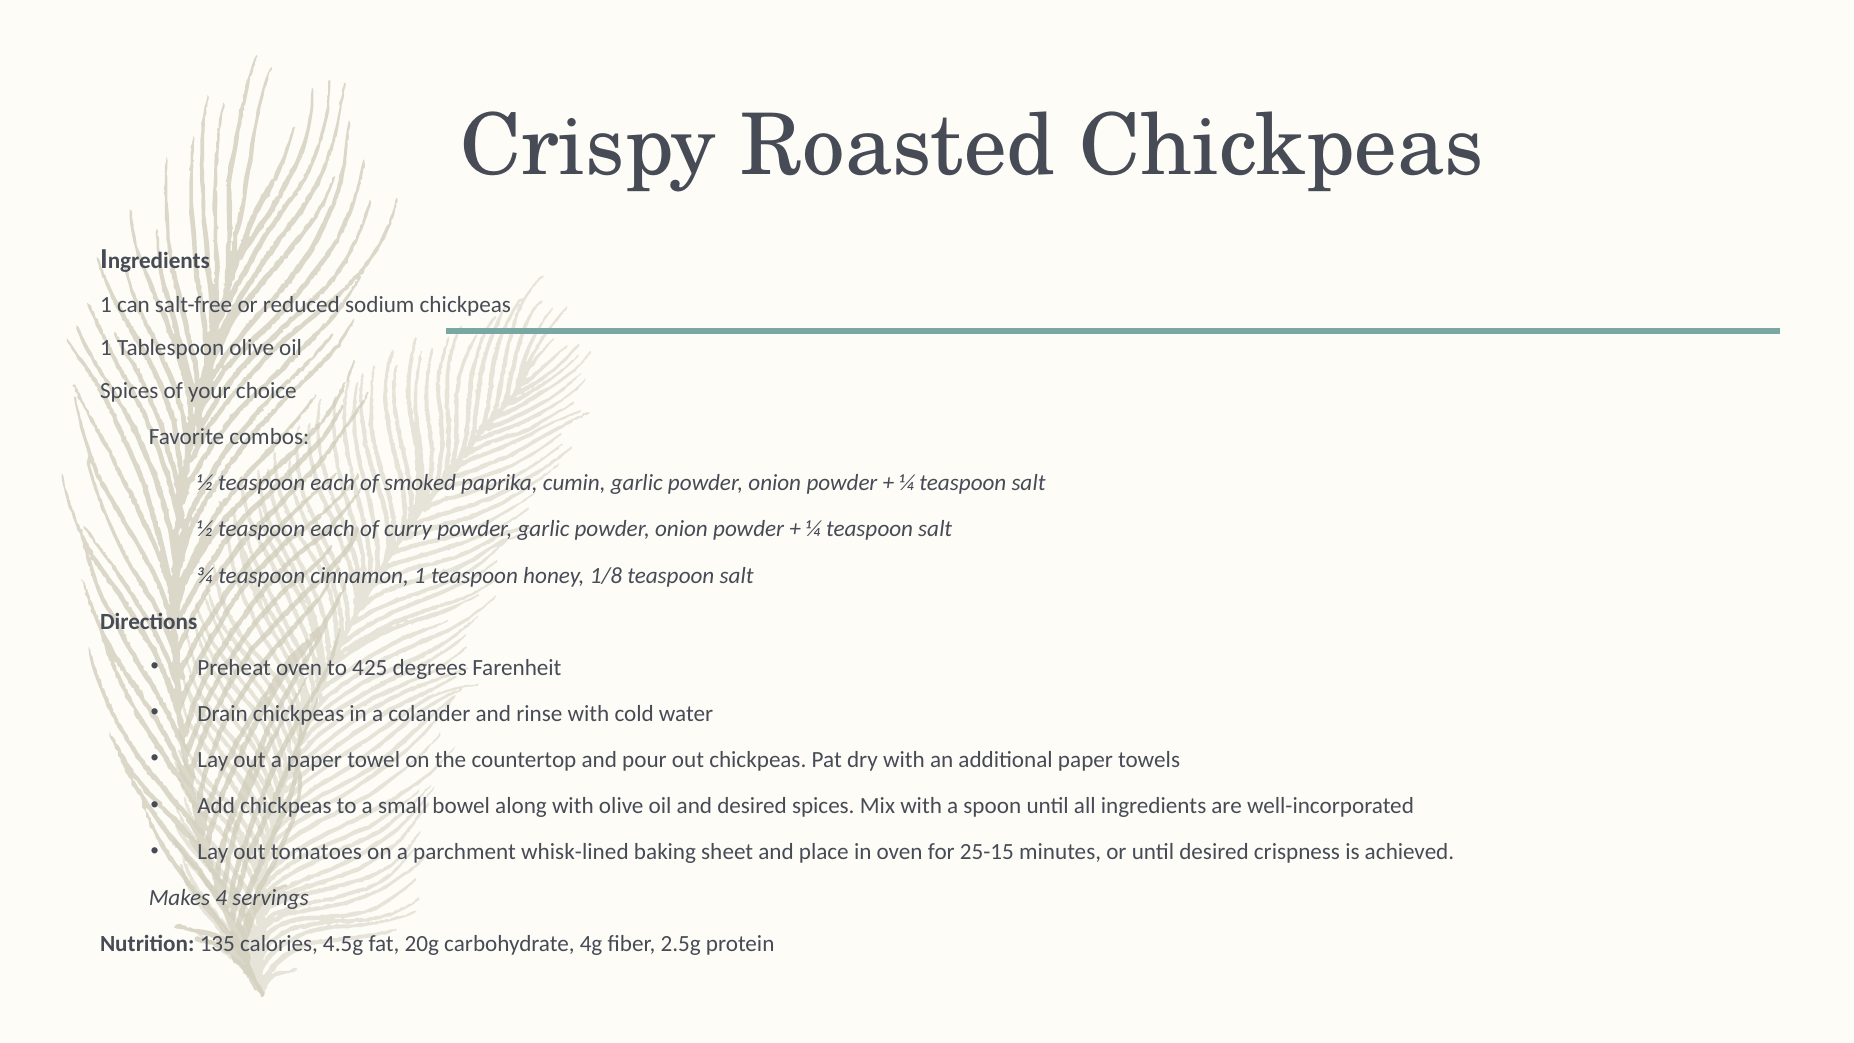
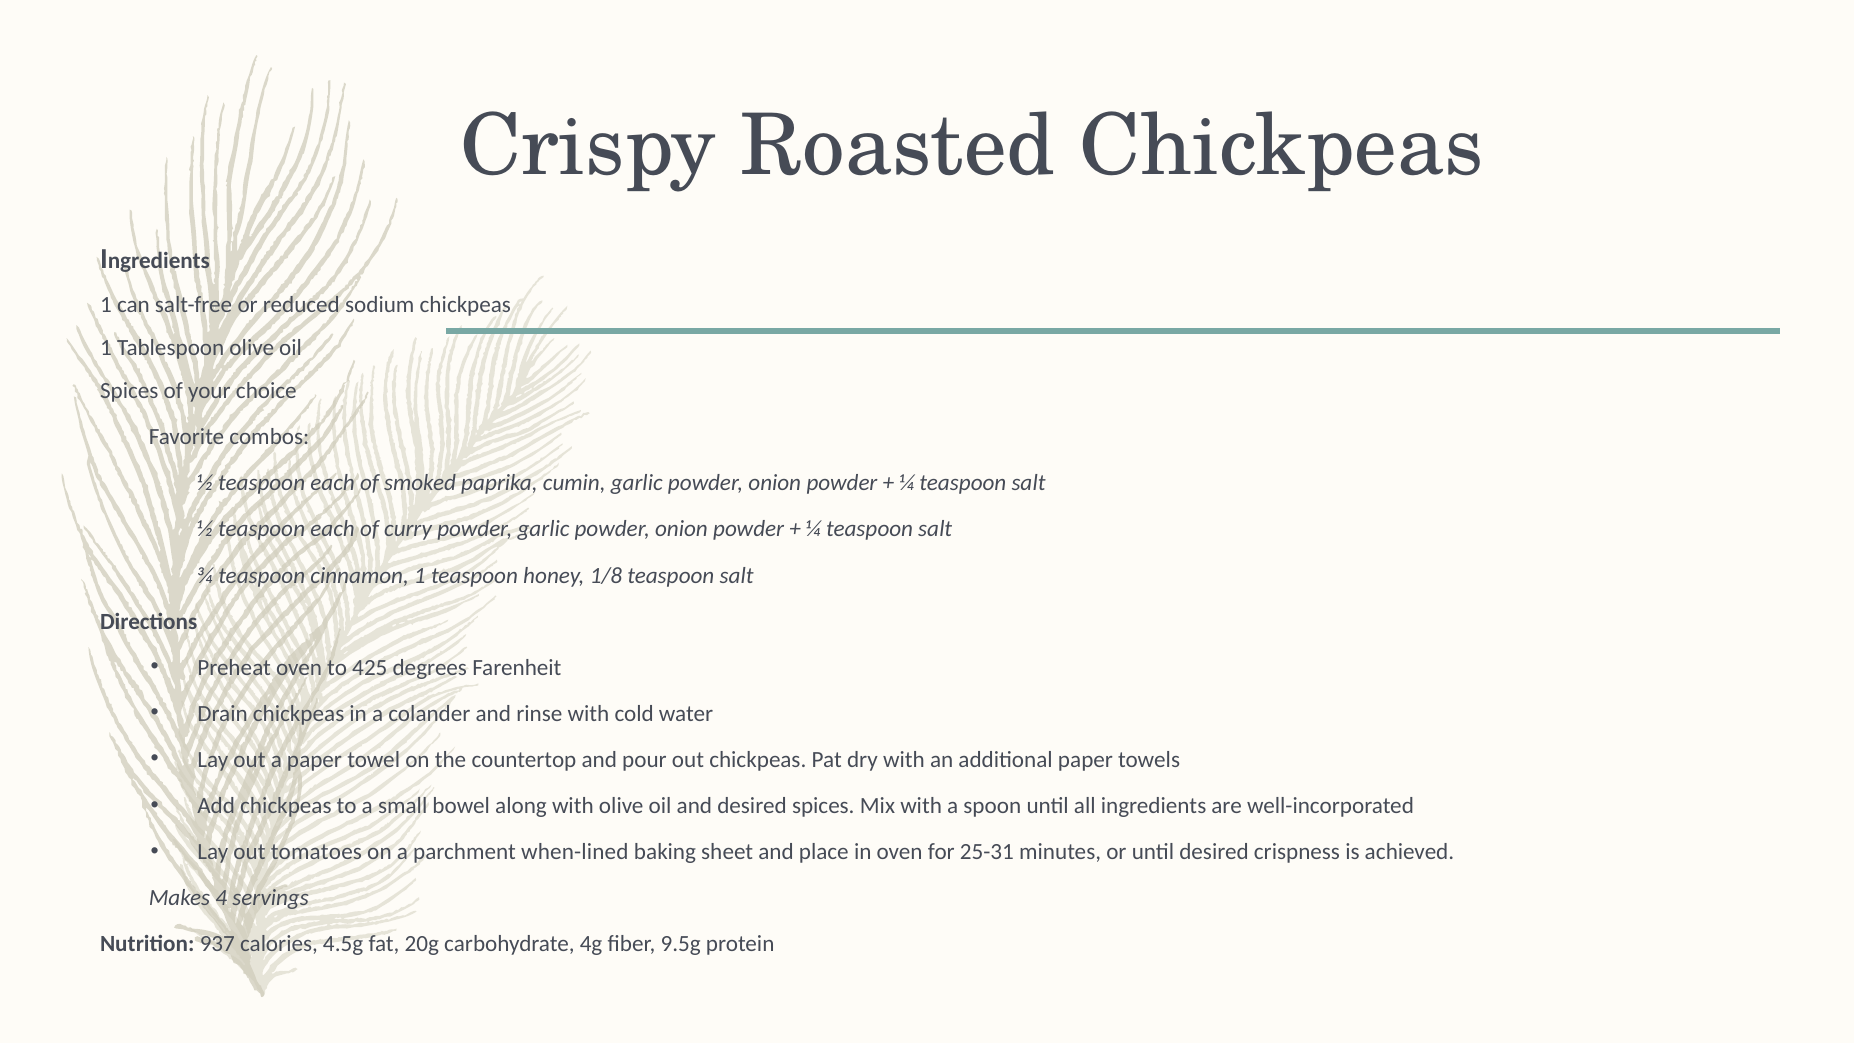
whisk-lined: whisk-lined -> when-lined (575, 852)
25-15: 25-15 -> 25-31 (987, 852)
135: 135 -> 937 (217, 944)
2.5g: 2.5g -> 9.5g (681, 944)
